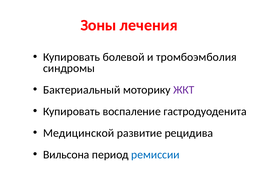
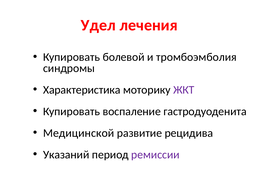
Зоны: Зоны -> Удел (98, 25)
Бактериальный: Бактериальный -> Характеристика (82, 90)
Вильсона: Вильсона -> Указаний (66, 155)
ремиссии colour: blue -> purple (155, 155)
